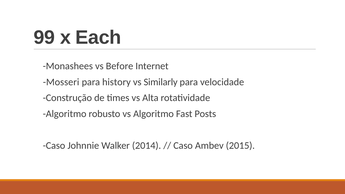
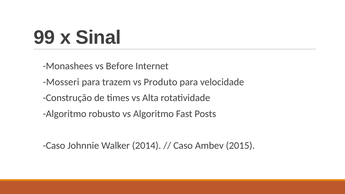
Each: Each -> Sinal (98, 37)
history: history -> trazem (117, 82)
Similarly: Similarly -> Produto (161, 82)
